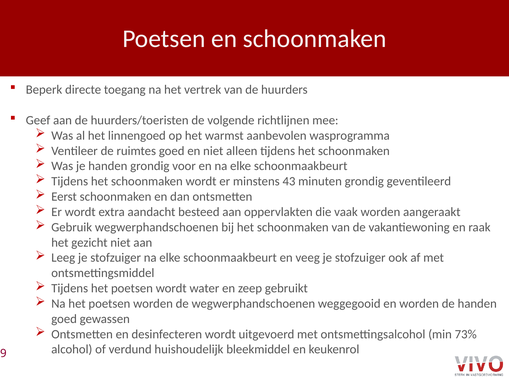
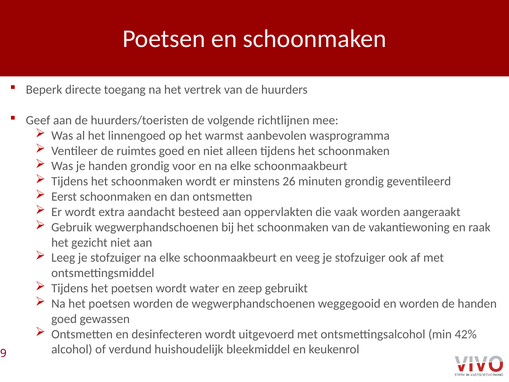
43: 43 -> 26 (289, 181)
73%: 73% -> 42% (466, 334)
